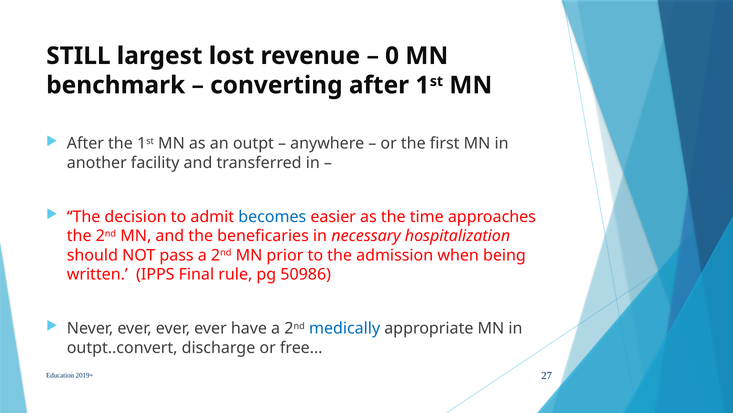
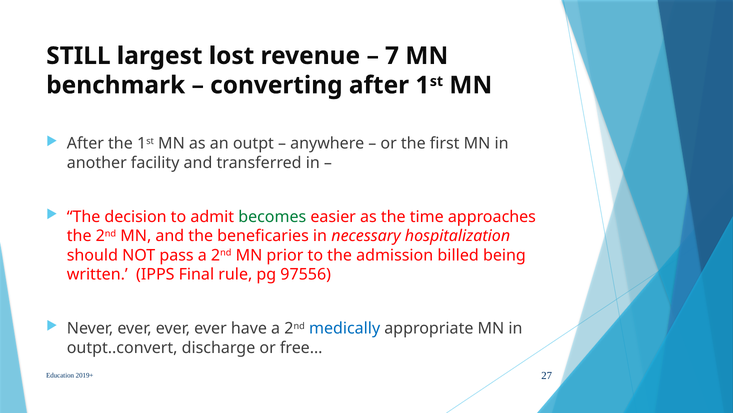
0: 0 -> 7 (392, 56)
becomes colour: blue -> green (272, 216)
when: when -> billed (458, 255)
50986: 50986 -> 97556 (306, 274)
